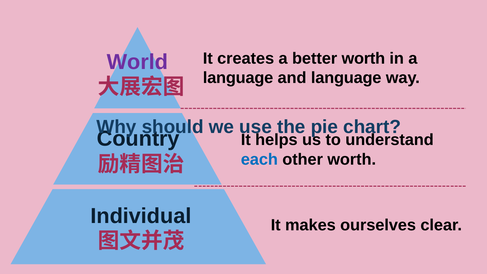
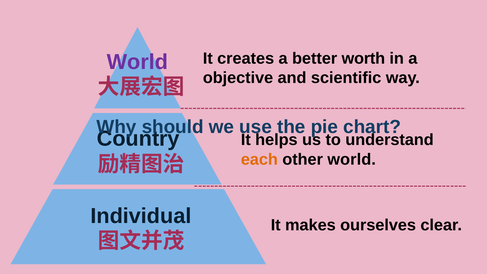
language: language -> objective (238, 78)
and language: language -> scientific (346, 78)
each colour: blue -> orange (259, 159)
other worth: worth -> world (352, 159)
